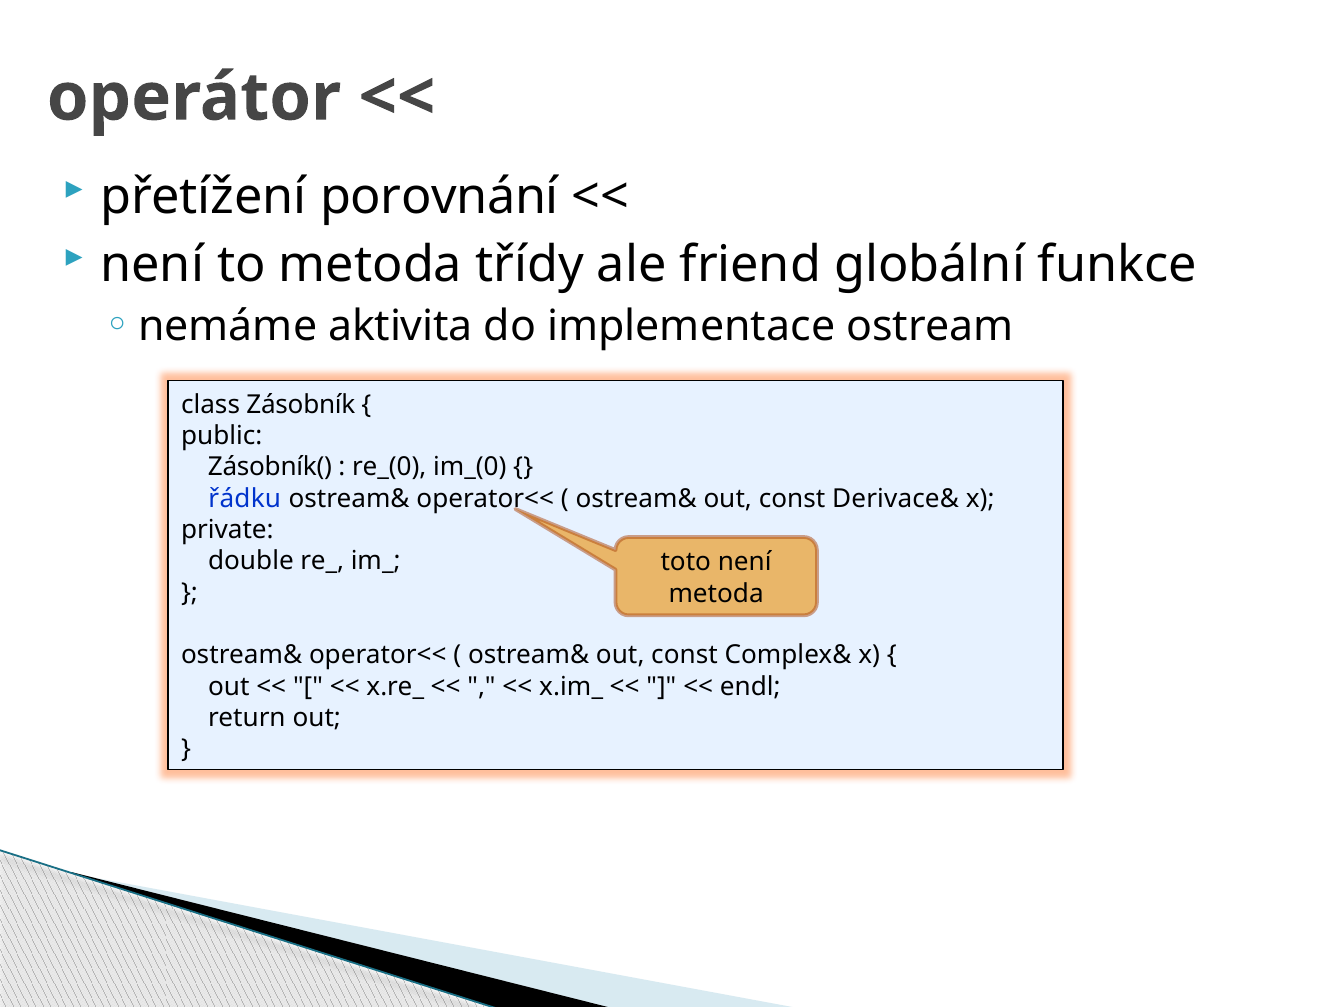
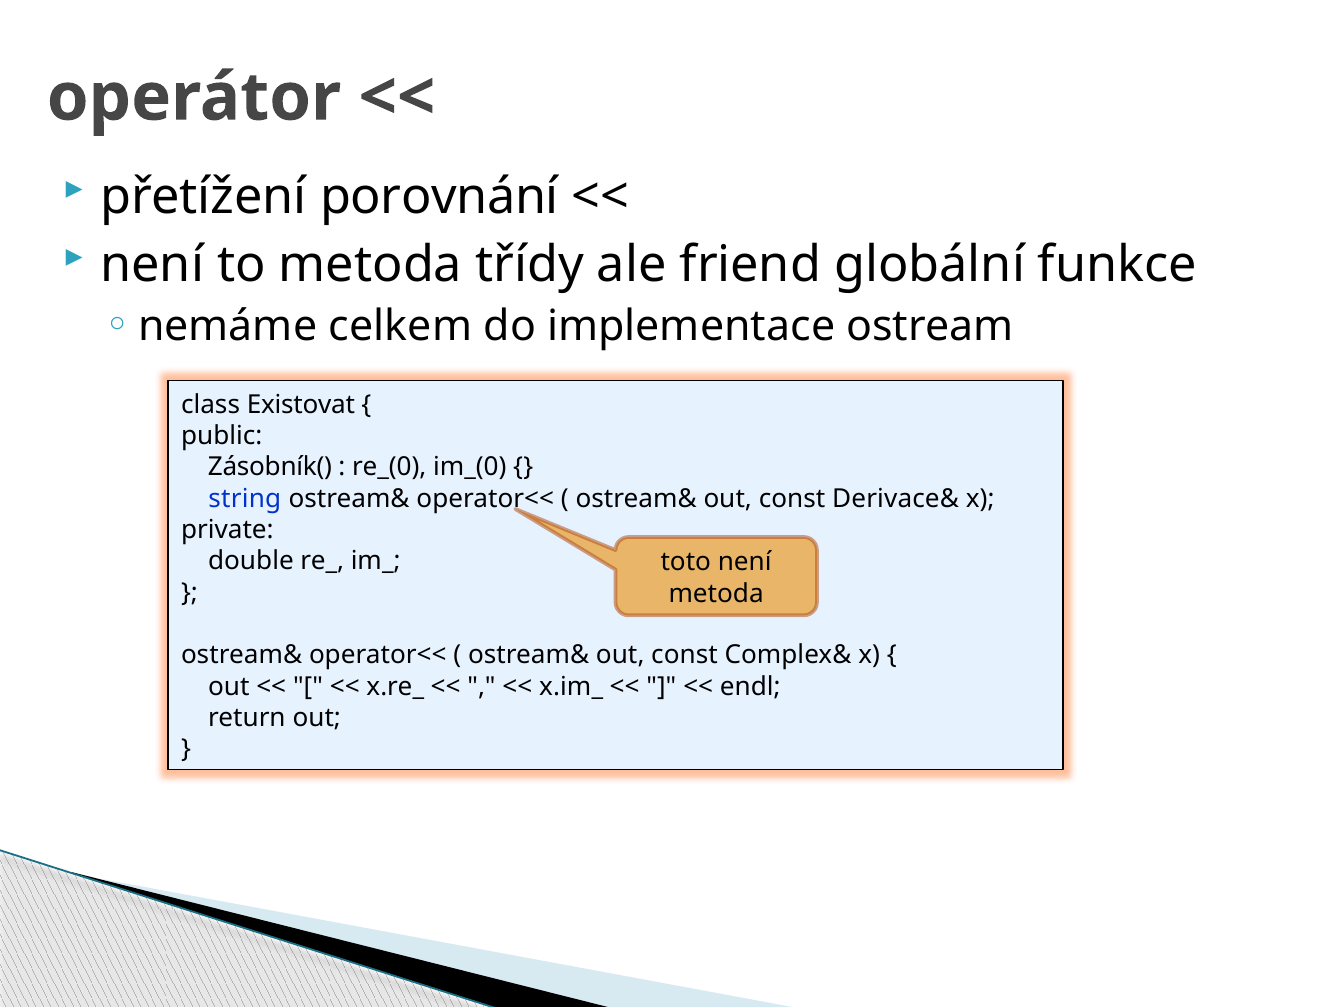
aktivita: aktivita -> celkem (400, 326)
Zásobník: Zásobník -> Existovat (301, 405)
řádku: řádku -> string (245, 499)
